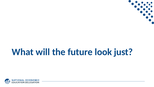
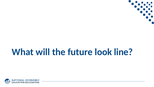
just: just -> line (123, 52)
